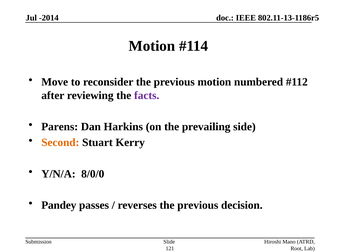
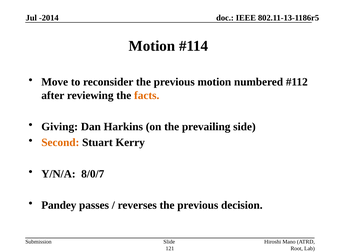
facts colour: purple -> orange (147, 96)
Parens: Parens -> Giving (60, 127)
8/0/0: 8/0/0 -> 8/0/7 (93, 174)
